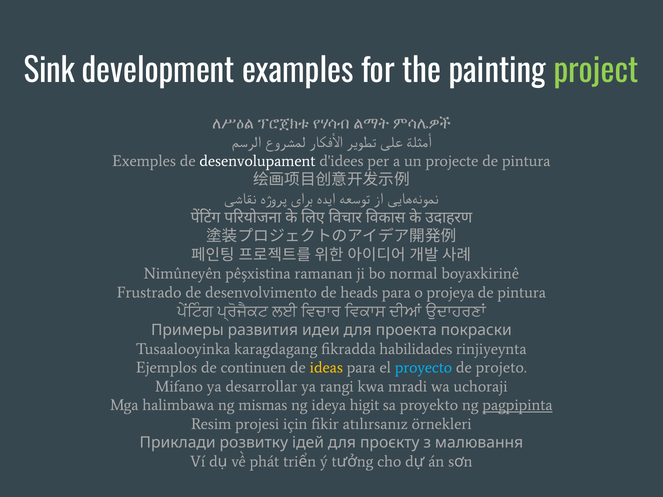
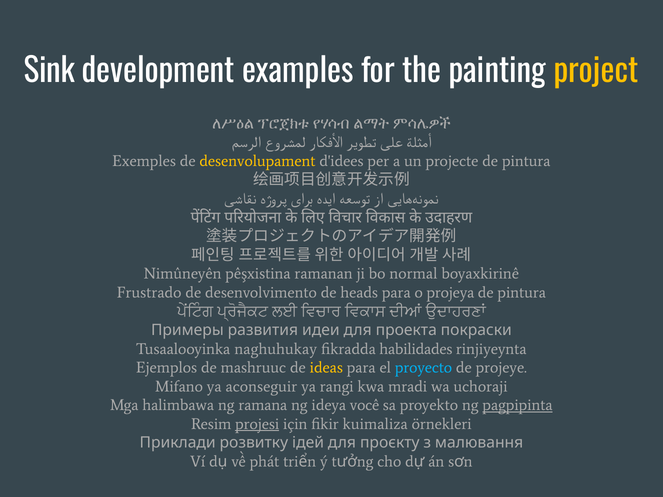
project colour: light green -> yellow (596, 71)
desenvolupament colour: white -> yellow (257, 161)
karagdagang: karagdagang -> naghuhukay (276, 349)
continuen: continuen -> mashruuc (253, 368)
projeto: projeto -> projeye (501, 368)
desarrollar: desarrollar -> aconseguir (261, 387)
mismas: mismas -> ramana (263, 405)
higit: higit -> você (365, 405)
projesi underline: none -> present (257, 424)
atılırsanız: atılırsanız -> kuimaliza (375, 424)
